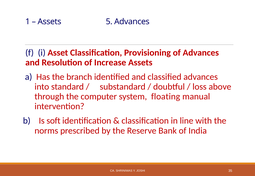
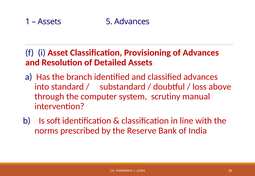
Increase: Increase -> Detailed (110, 63)
floating: floating -> scrutiny (166, 97)
